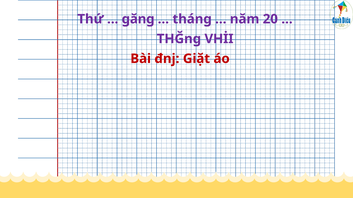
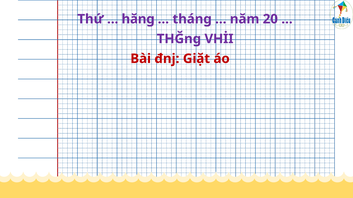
găng: găng -> hăng (138, 19)
